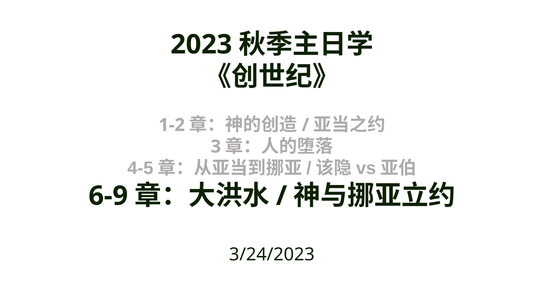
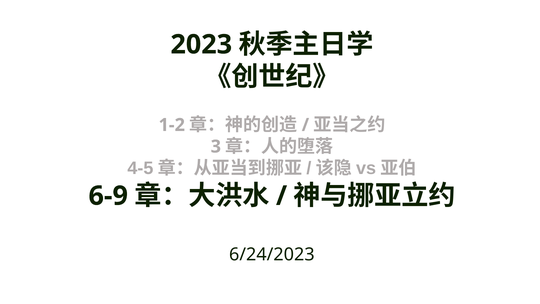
3/24/2023: 3/24/2023 -> 6/24/2023 (272, 254)
